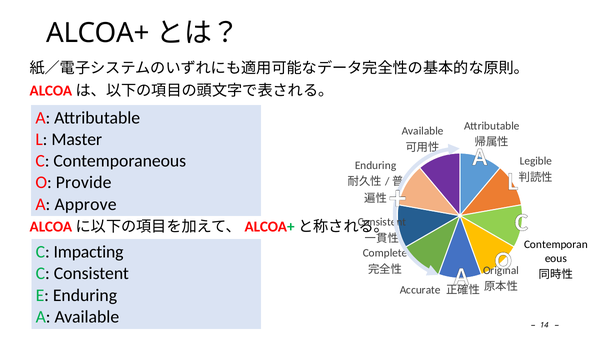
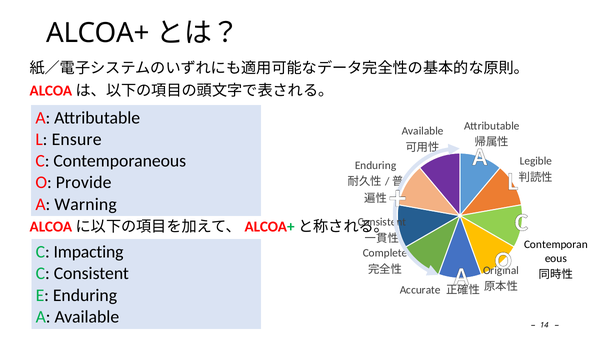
Master: Master -> Ensure (77, 139)
Approve: Approve -> Warning (86, 204)
